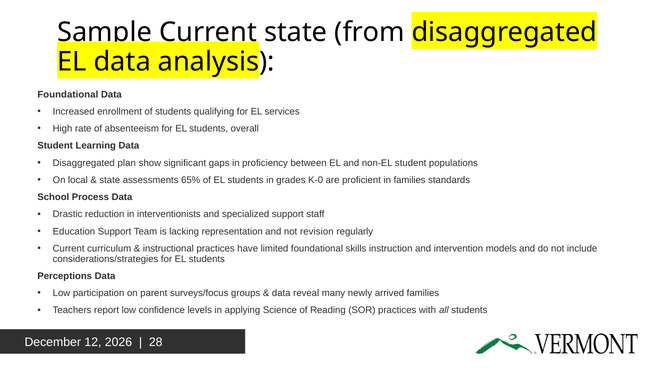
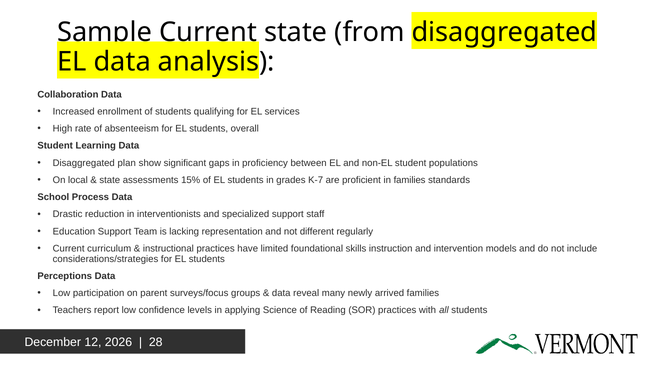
Foundational: Foundational -> Collaboration (68, 94)
65%: 65% -> 15% (191, 180)
K-0: K-0 -> K-7 (316, 180)
revision: revision -> different (317, 231)
